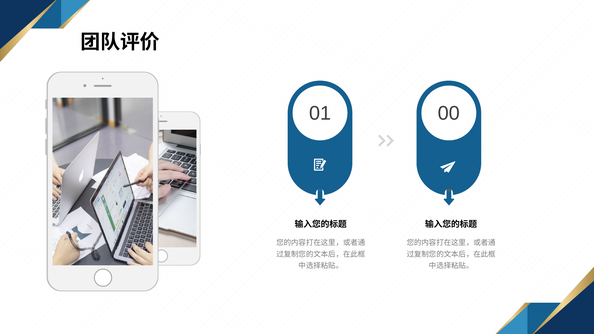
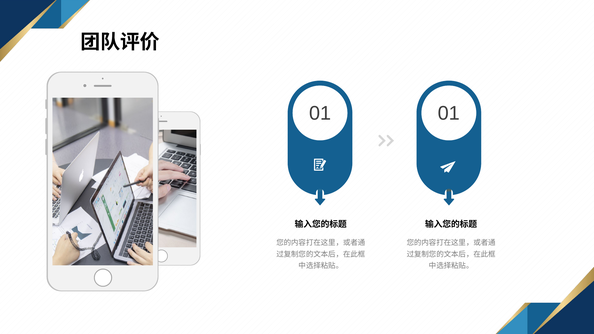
01 00: 00 -> 01 (449, 113)
